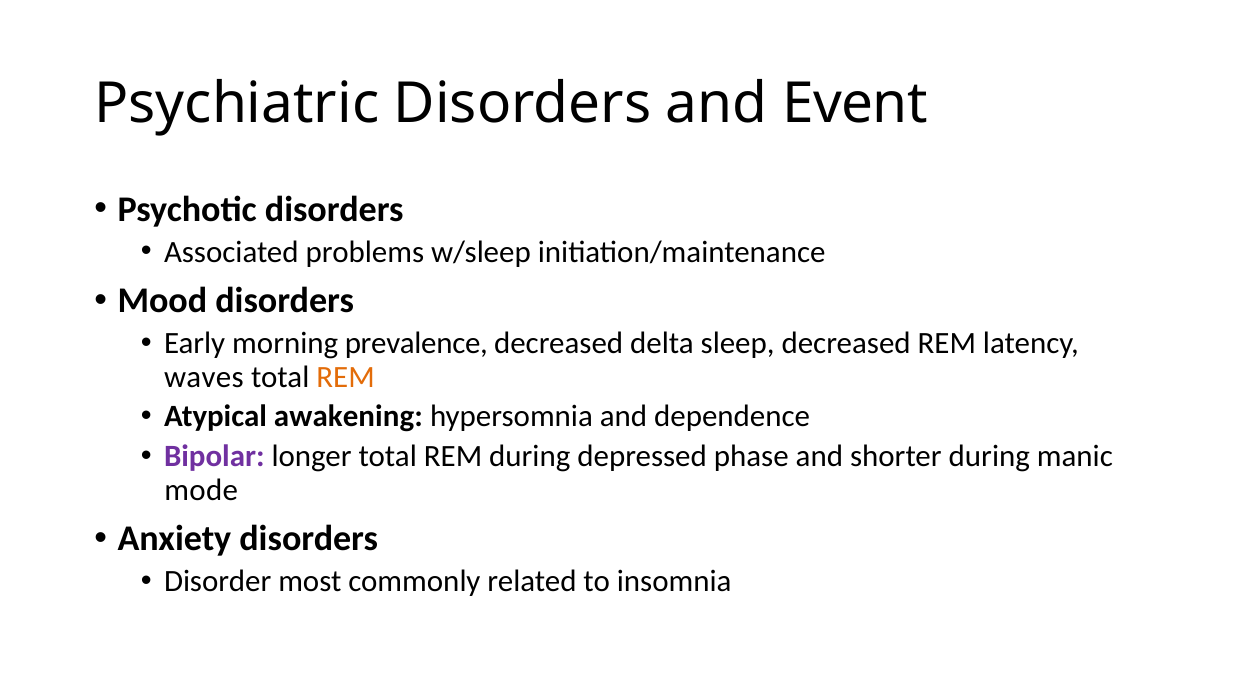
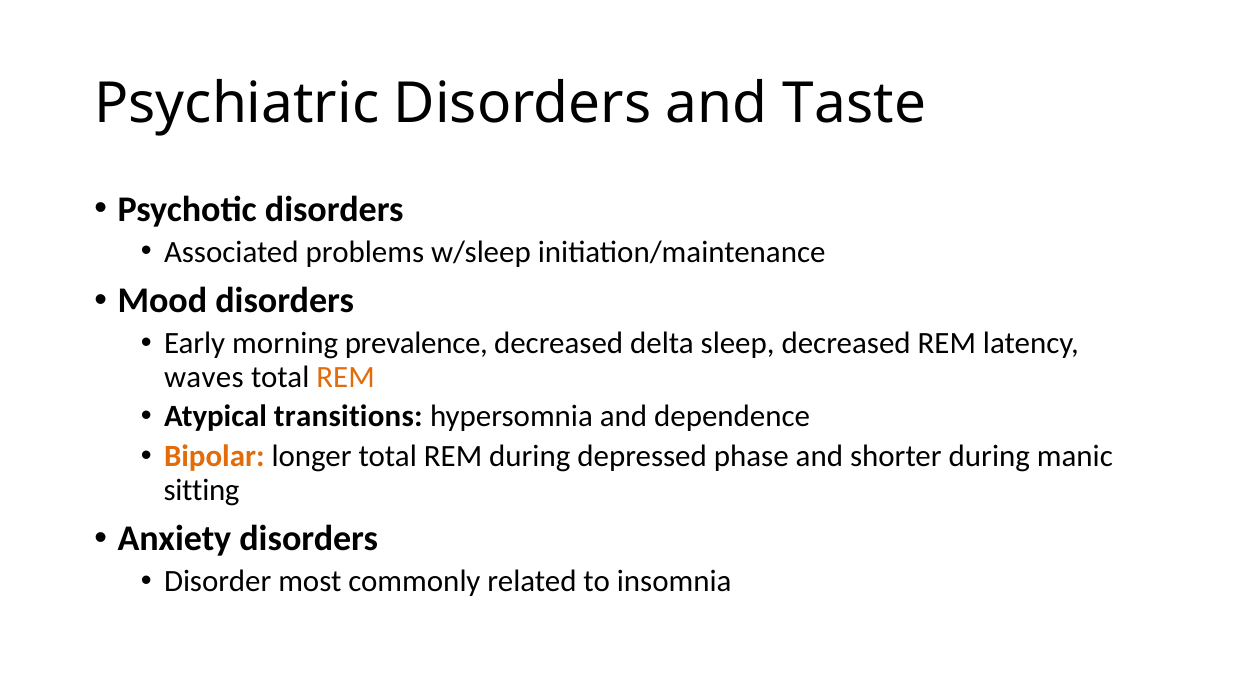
Event: Event -> Taste (855, 104)
awakening: awakening -> transitions (348, 417)
Bipolar colour: purple -> orange (214, 457)
mode: mode -> sitting (202, 490)
